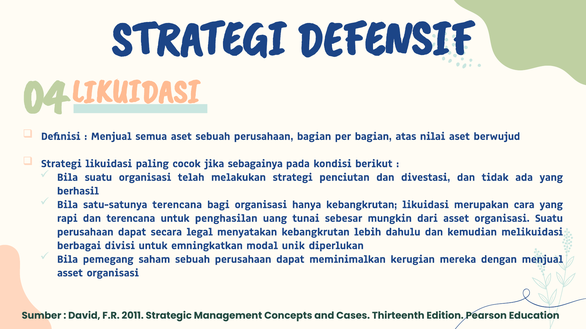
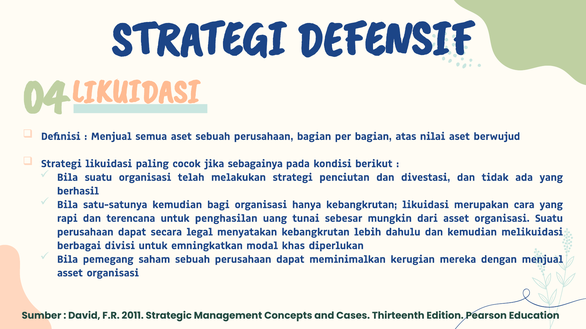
satu-satunya terencana: terencana -> kemudian (177, 205)
unik: unik -> khas (293, 246)
